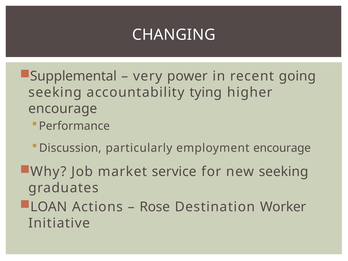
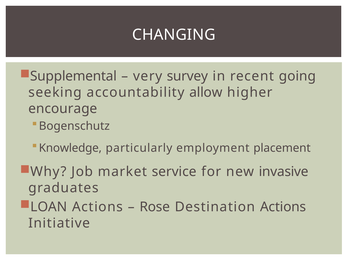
power: power -> survey (187, 76)
tying: tying -> allow (206, 92)
Performance: Performance -> Bogenschutz (74, 126)
Discussion: Discussion -> Knowledge (70, 148)
employment encourage: encourage -> placement (282, 148)
new seeking: seeking -> invasive (284, 172)
Destination Worker: Worker -> Actions (283, 207)
